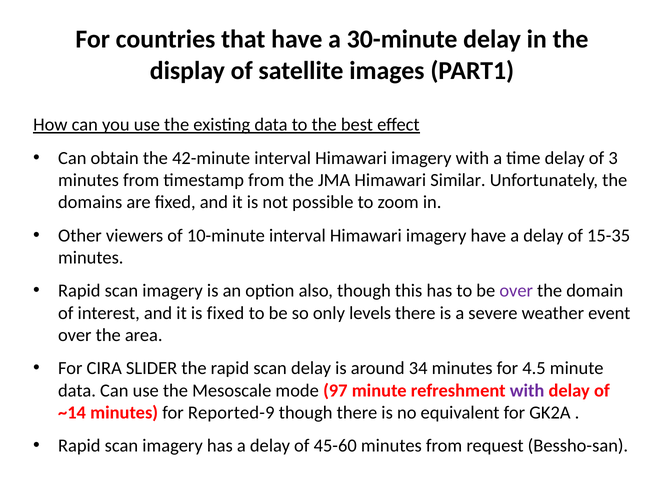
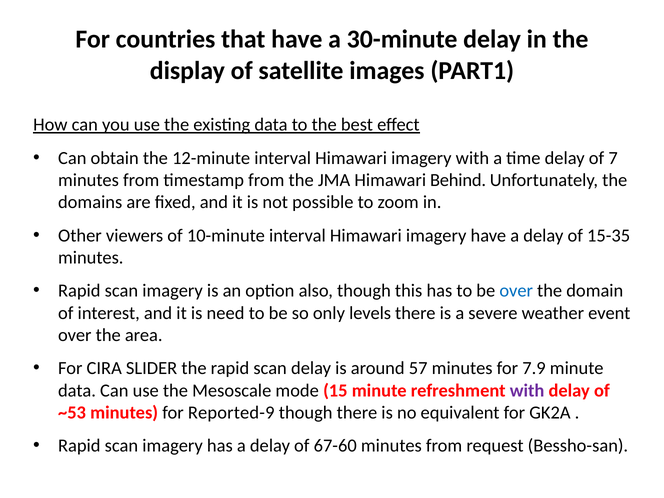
42-minute: 42-minute -> 12-minute (211, 158)
3: 3 -> 7 (613, 158)
Similar: Similar -> Behind (458, 180)
over colour: purple -> blue (516, 291)
is fixed: fixed -> need (226, 313)
34: 34 -> 57 (418, 368)
4.5: 4.5 -> 7.9 (534, 368)
97: 97 -> 15 (335, 390)
~14: ~14 -> ~53 (72, 413)
45-60: 45-60 -> 67-60 (335, 446)
